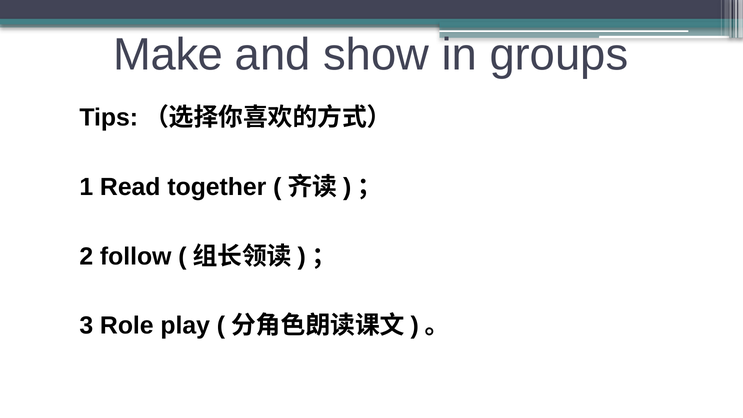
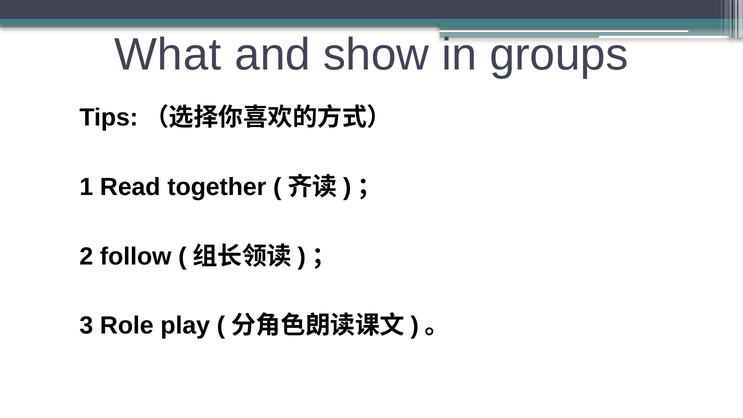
Make: Make -> What (168, 55)
